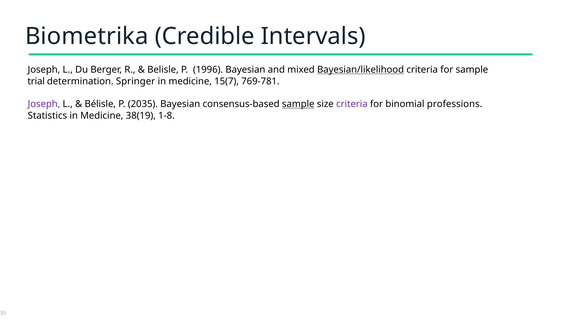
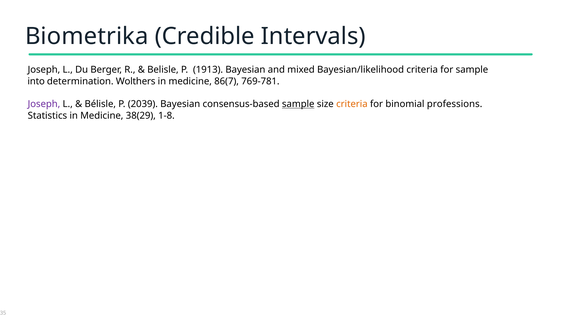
1996: 1996 -> 1913 (208, 70)
Bayesian/likelihood underline: present -> none (361, 70)
trial: trial -> into (36, 81)
Springer: Springer -> Wolthers (136, 81)
15(7: 15(7 -> 86(7 (227, 81)
2035: 2035 -> 2039 (143, 104)
criteria colour: purple -> orange (352, 104)
38(19: 38(19 -> 38(29 (141, 115)
